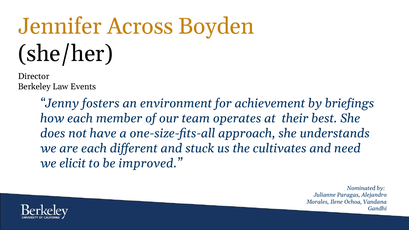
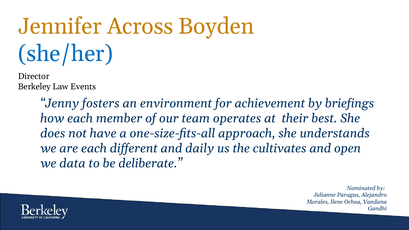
she/her colour: black -> blue (66, 54)
stuck: stuck -> daily (200, 148)
need: need -> open (347, 148)
elicit: elicit -> data (72, 163)
improved: improved -> deliberate (150, 163)
